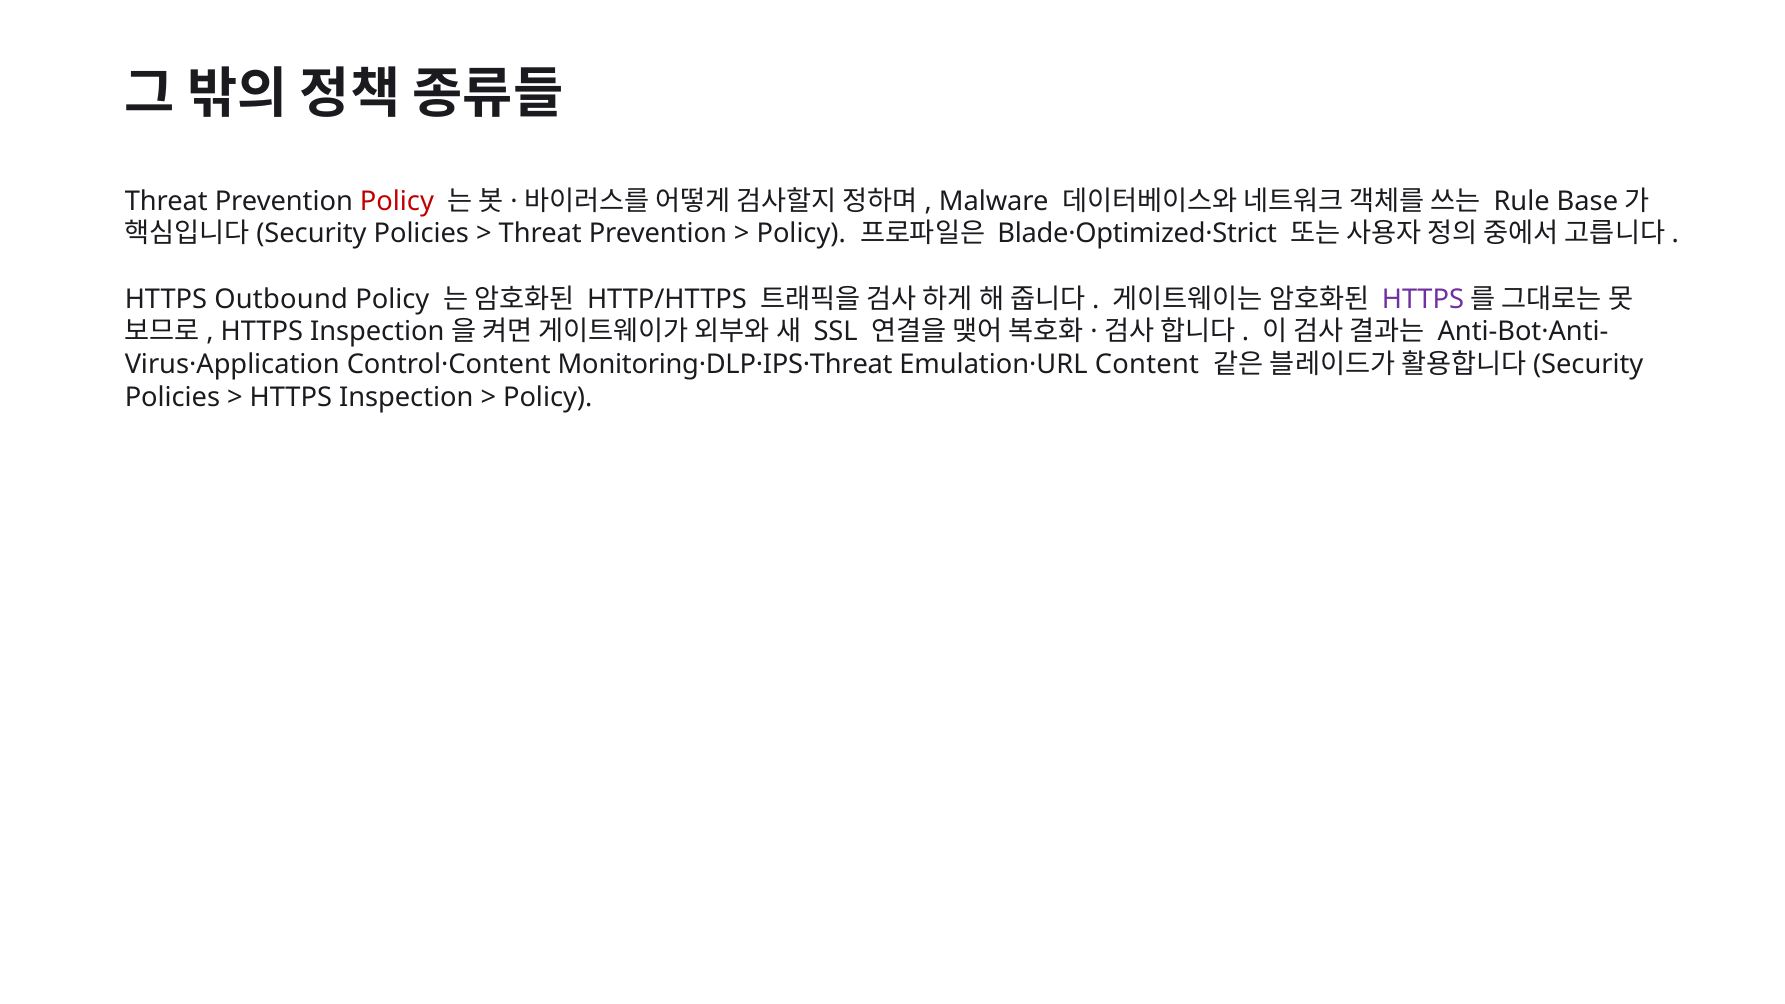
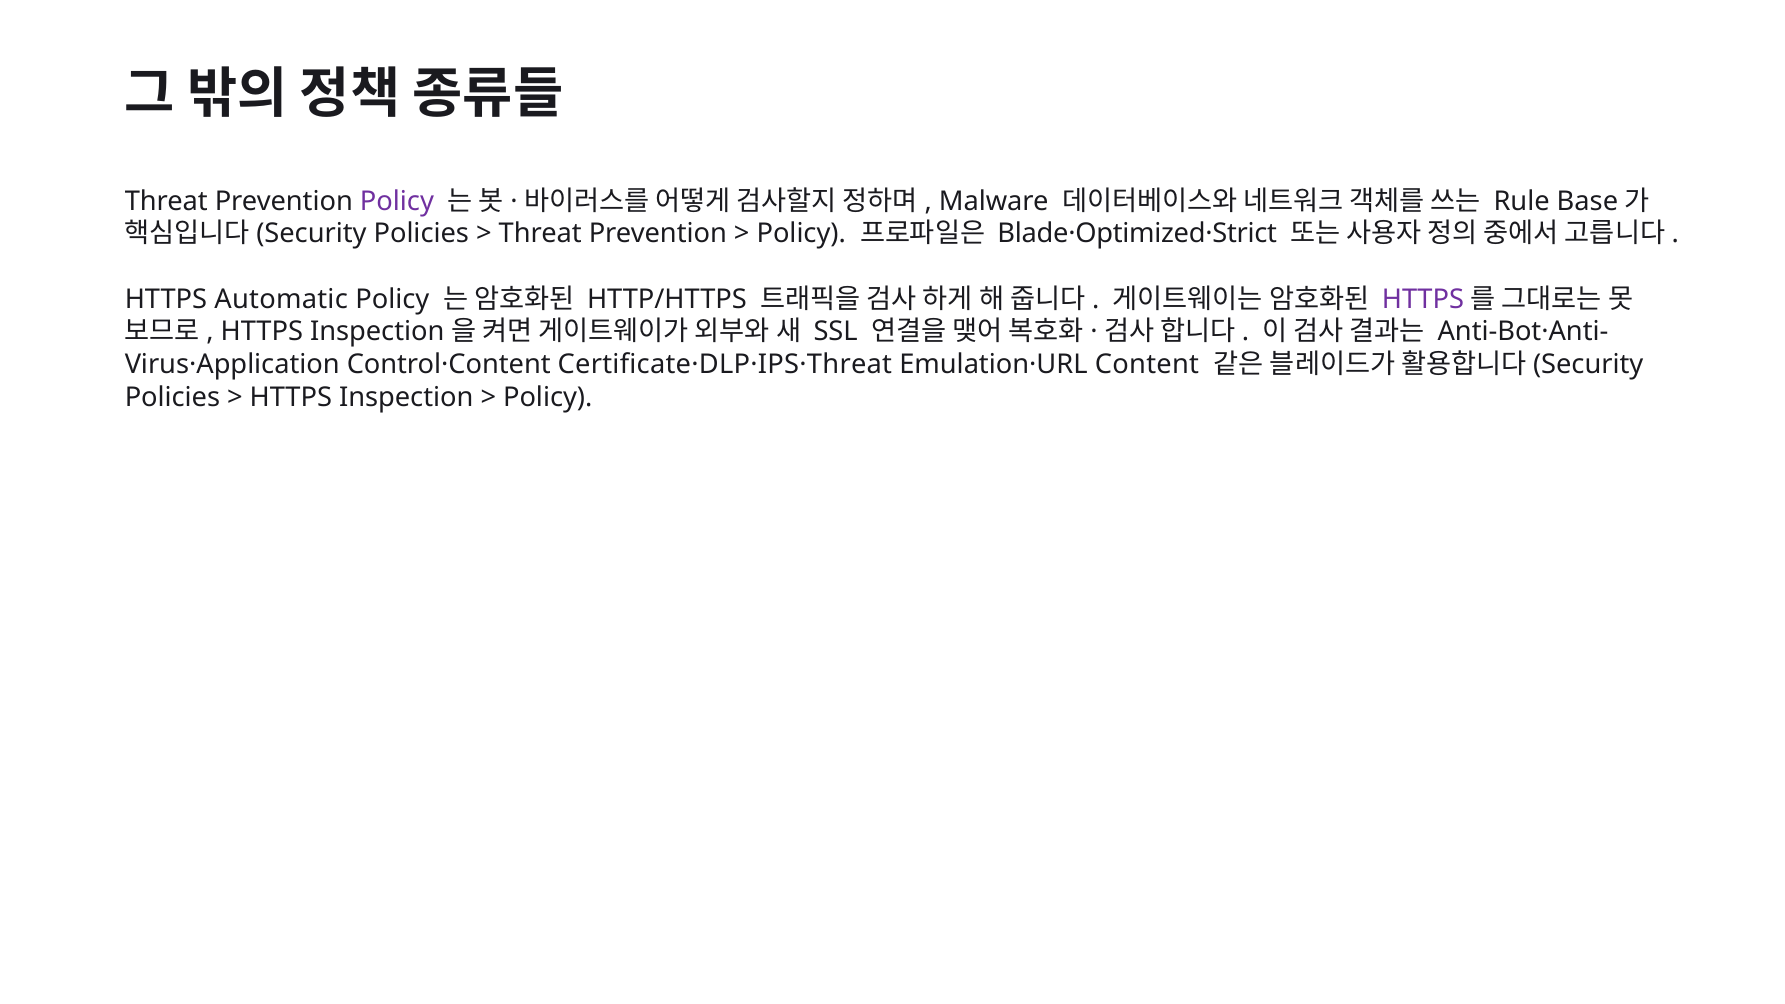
Policy colour: red -> purple (397, 201)
Outbound: Outbound -> Automatic (281, 299)
Monitoring·DLP·IPS·Threat: Monitoring·DLP·IPS·Threat -> Certificate·DLP·IPS·Threat (725, 365)
